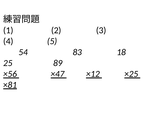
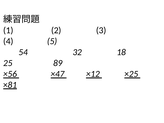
83: 83 -> 32 (77, 52)
